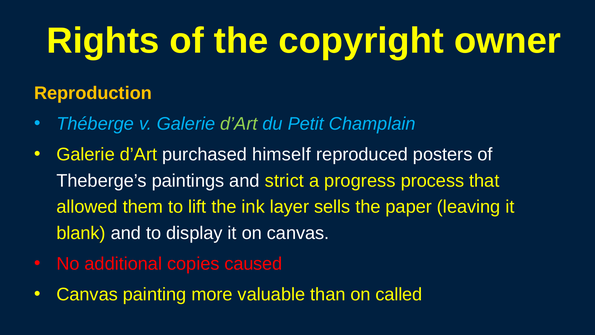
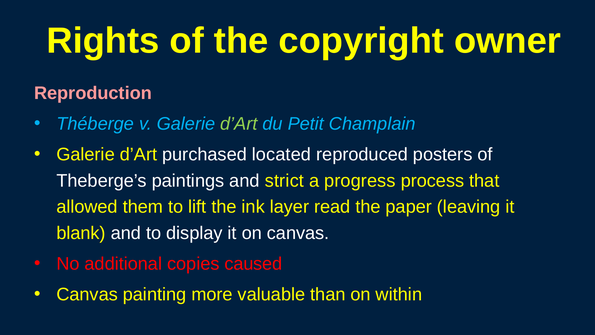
Reproduction colour: yellow -> pink (93, 93)
himself: himself -> located (281, 154)
sells: sells -> read (332, 207)
called: called -> within (399, 294)
